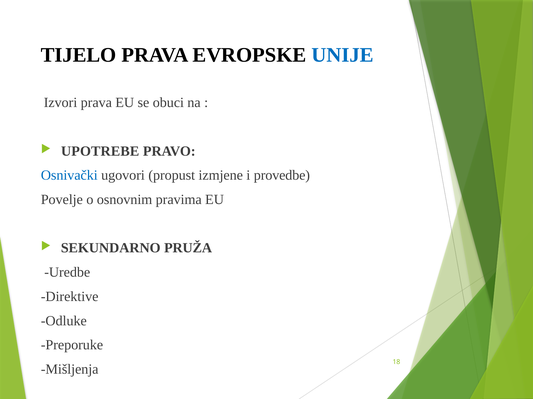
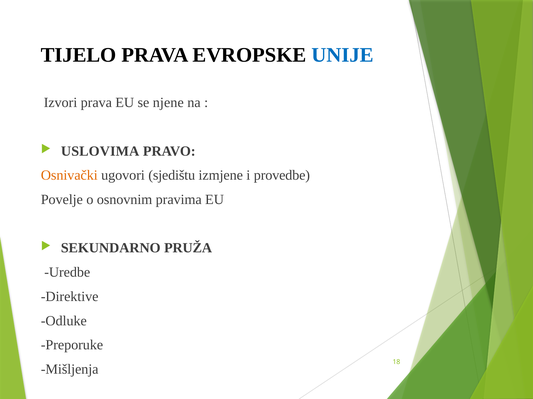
obuci: obuci -> njene (168, 103)
UPOTREBE: UPOTREBE -> USLOVIMA (100, 151)
Osnivački colour: blue -> orange (69, 176)
propust: propust -> sjedištu (172, 176)
